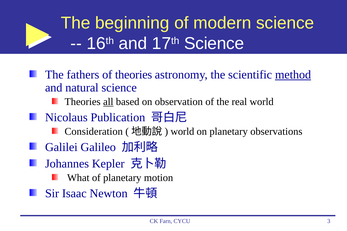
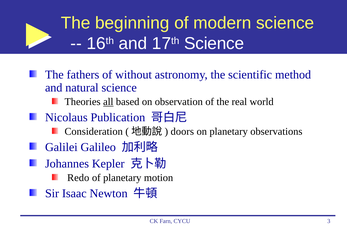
of theories: theories -> without (134, 75)
method underline: present -> none (293, 75)
world: world -> doors (182, 132)
What: What -> Redo (78, 178)
